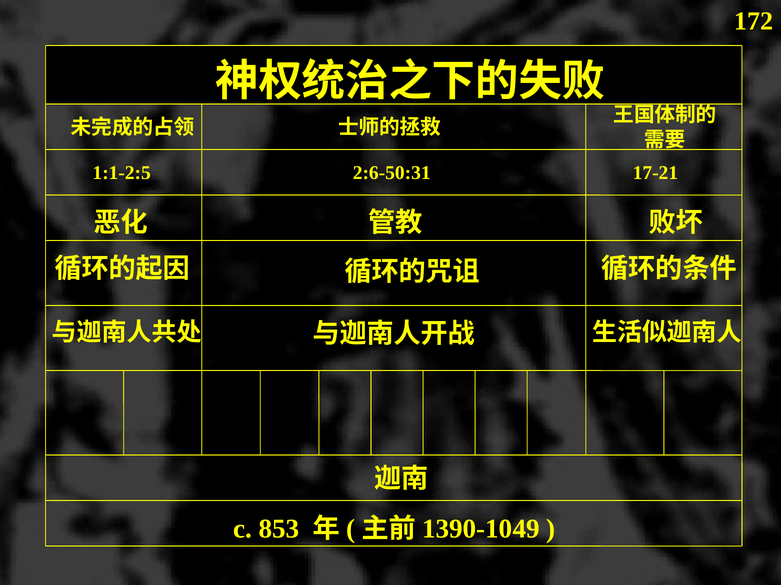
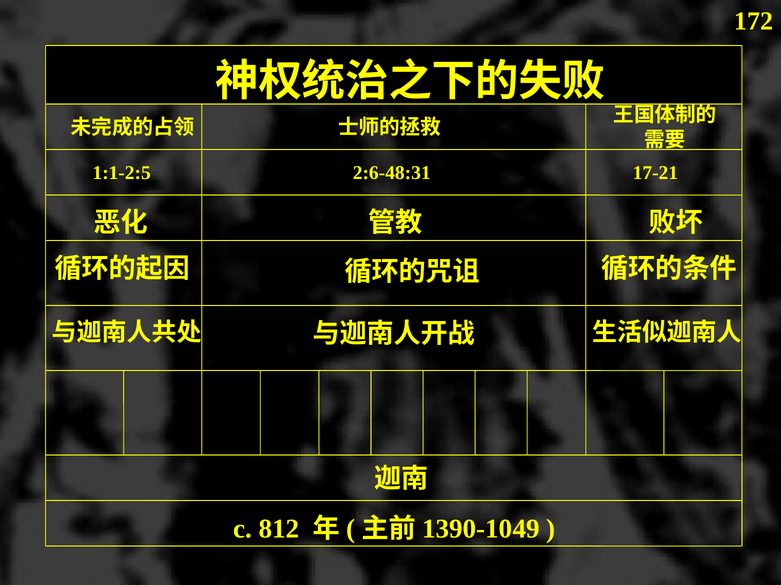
2:6-50:31: 2:6-50:31 -> 2:6-48:31 (392, 173)
853: 853 -> 812 (279, 530)
